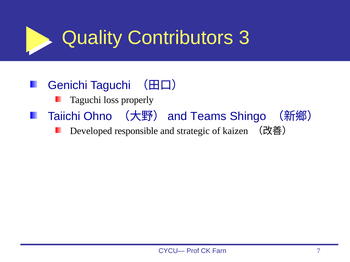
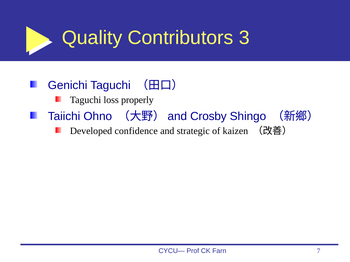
Teams: Teams -> Crosby (208, 117)
responsible: responsible -> confidence (136, 131)
